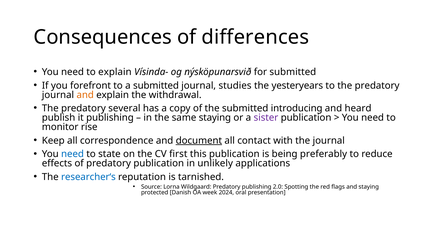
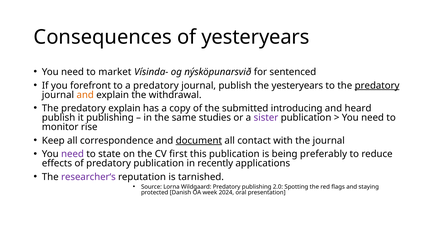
of differences: differences -> yesteryears (255, 37)
to explain: explain -> market (115, 72)
for submitted: submitted -> sentenced (293, 72)
a submitted: submitted -> predatory (156, 86)
journal studies: studies -> publish (235, 86)
predatory underline: none -> present (377, 86)
predatory several: several -> explain (124, 108)
same staying: staying -> studies (215, 118)
need colour: blue -> purple (73, 154)
unlikely: unlikely -> recently (215, 164)
researcher‘s colour: blue -> purple (88, 177)
